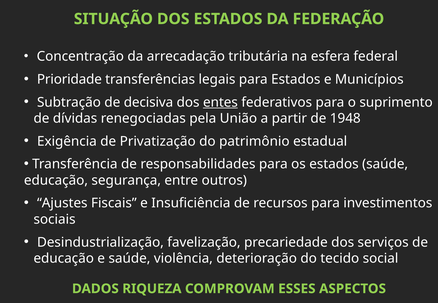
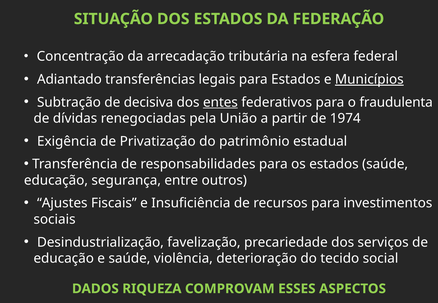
Prioridade: Prioridade -> Adiantado (69, 79)
Municípios underline: none -> present (369, 79)
suprimento: suprimento -> fraudulenta (396, 102)
1948: 1948 -> 1974 (345, 118)
